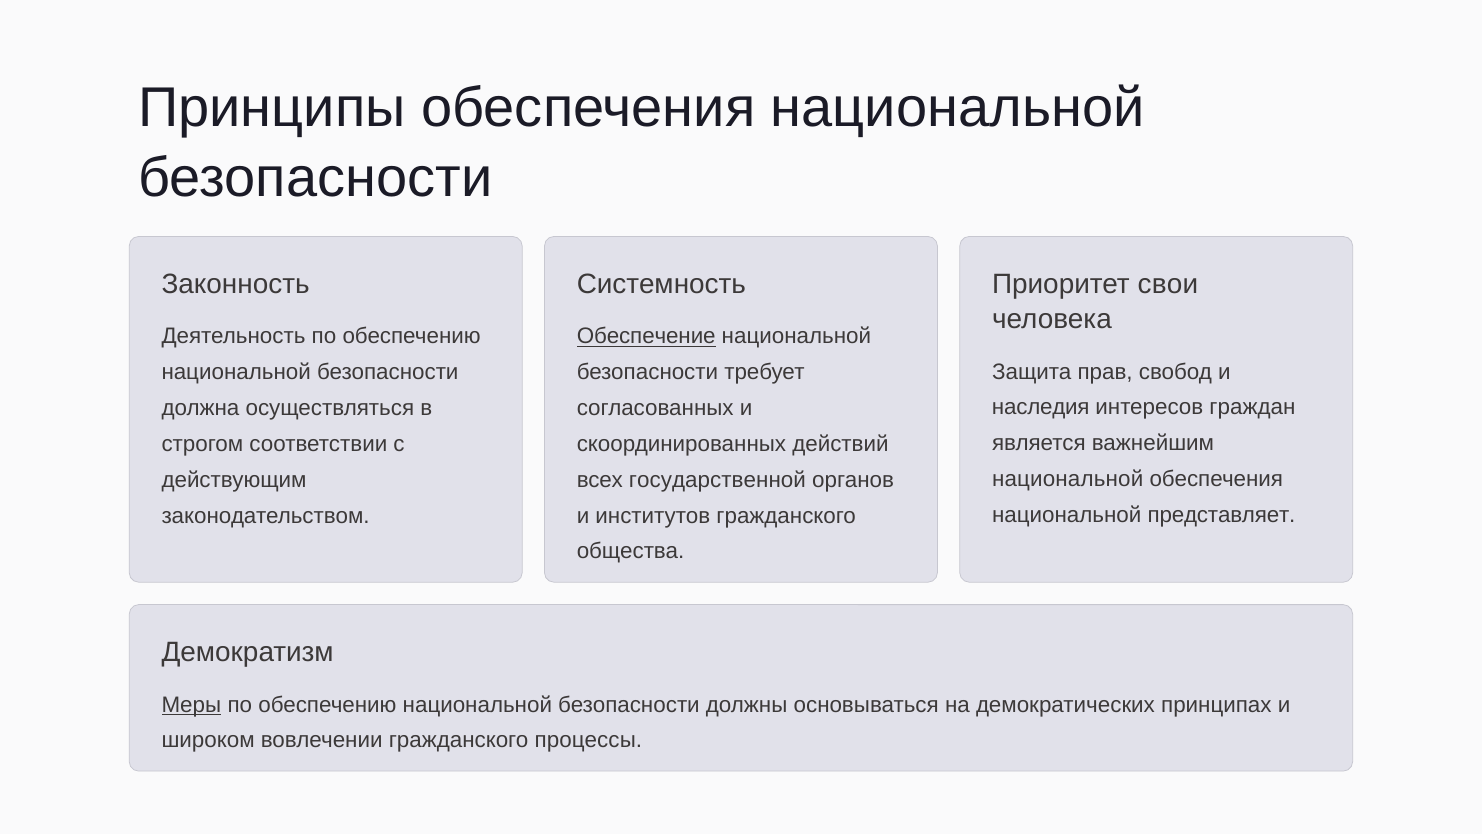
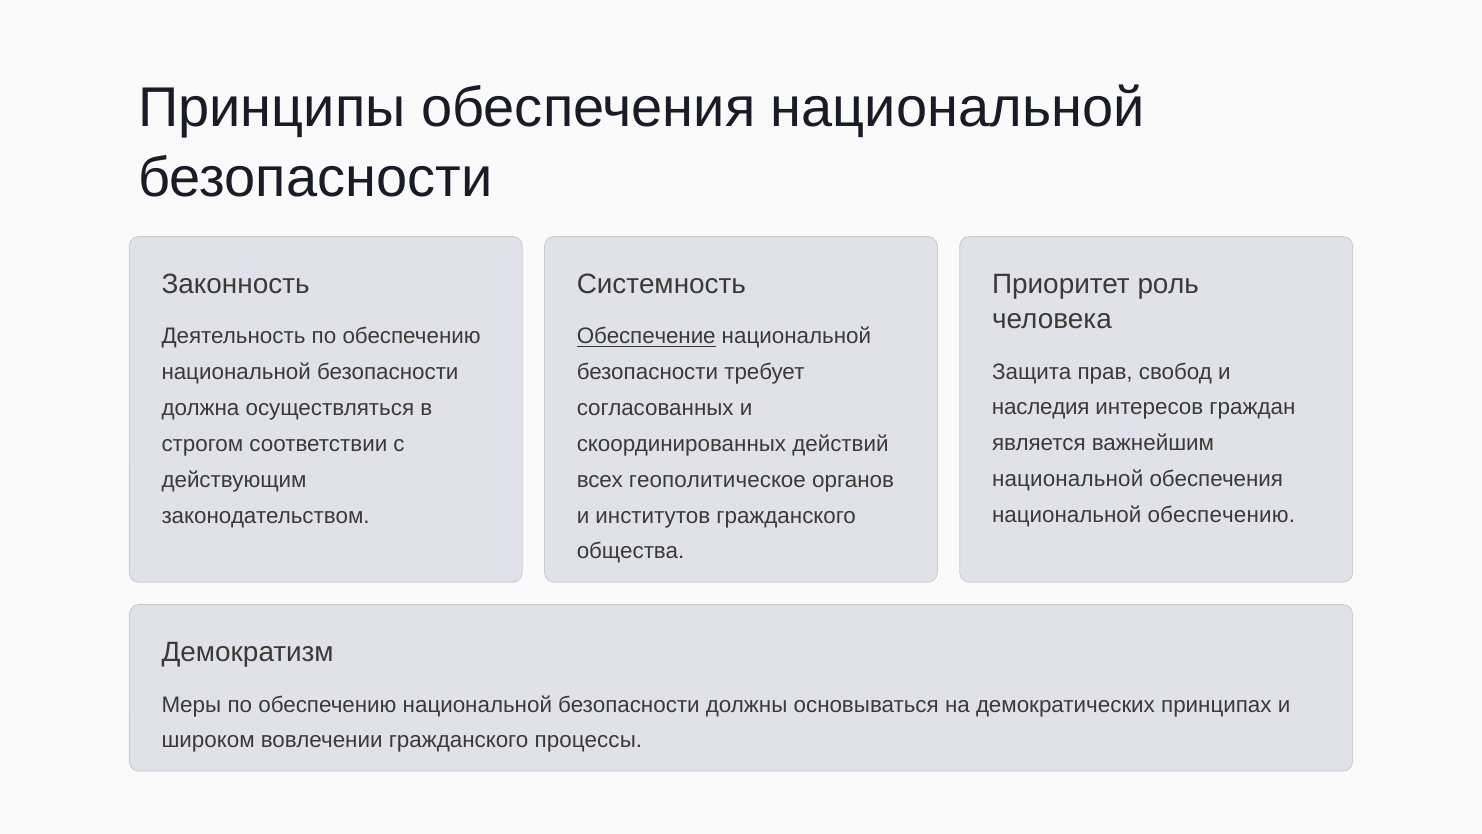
свои: свои -> роль (1168, 284)
государственной: государственной -> геополитическое (717, 480)
национальной представляет: представляет -> обеспечению (1221, 515)
Меры underline: present -> none (191, 704)
